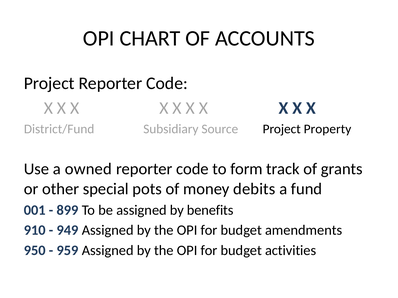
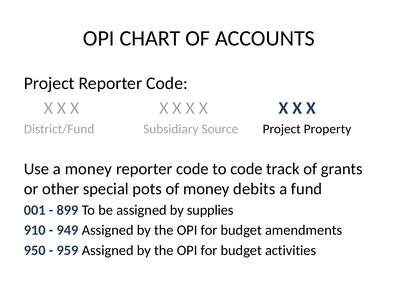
a owned: owned -> money (88, 169)
to form: form -> code (246, 169)
benefits: benefits -> supplies (210, 210)
